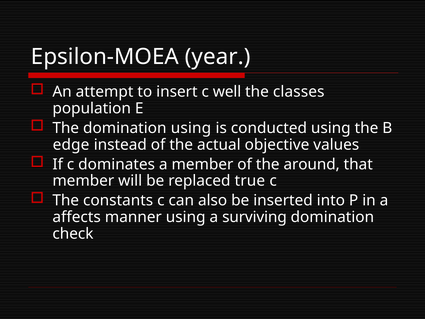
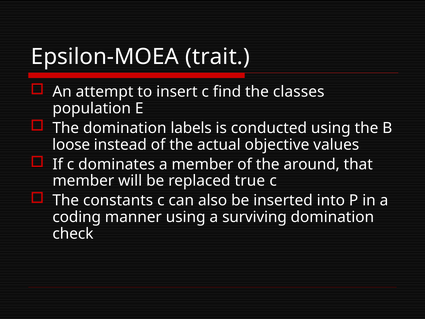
year: year -> trait (218, 57)
well: well -> find (227, 92)
domination using: using -> labels (191, 128)
edge: edge -> loose (71, 145)
affects: affects -> coding (77, 217)
